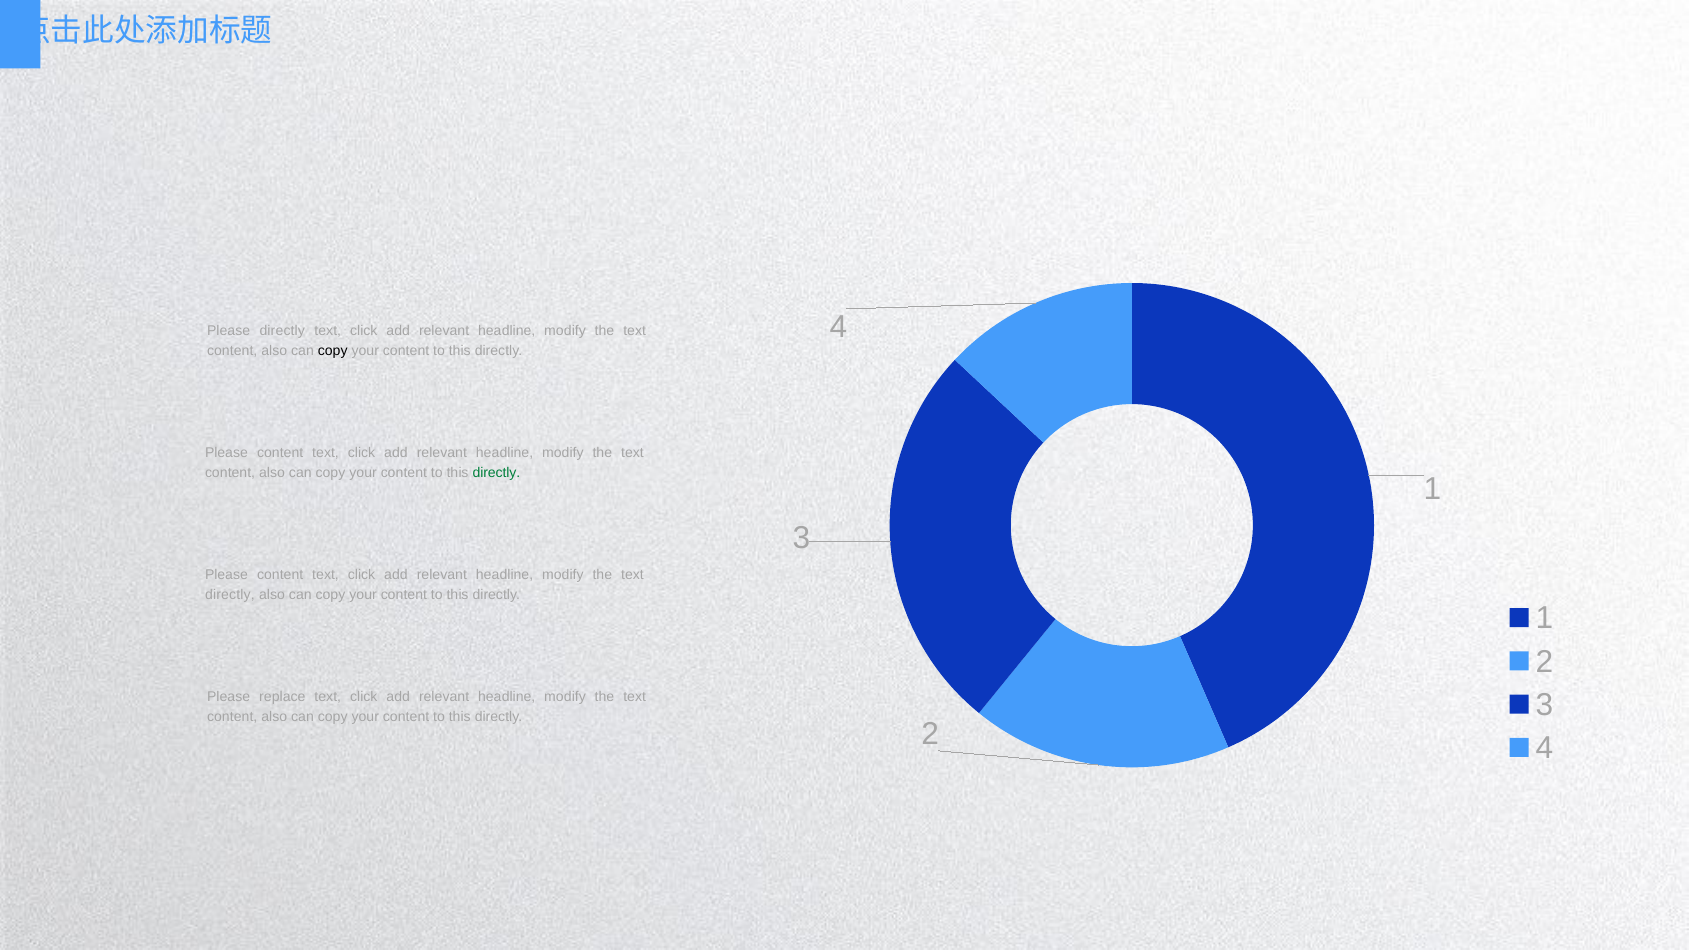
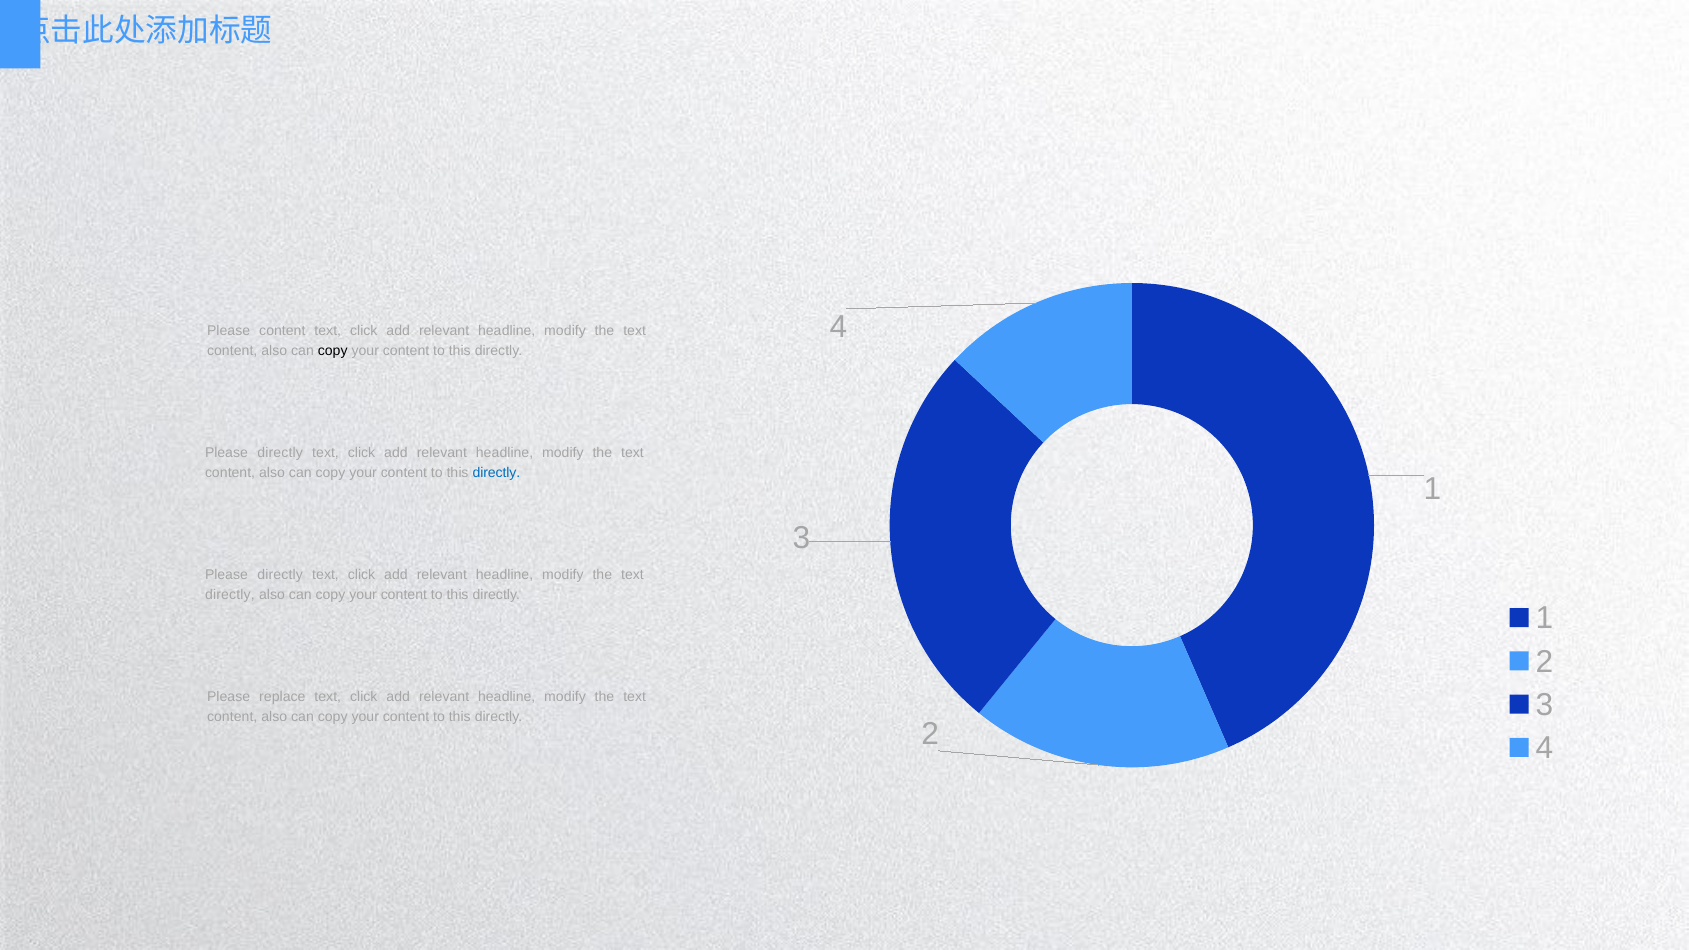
Please directly: directly -> content (282, 330)
content: content -> directly (280, 453)
directly colour: green -> blue (496, 473)
content: content -> directly (280, 575)
